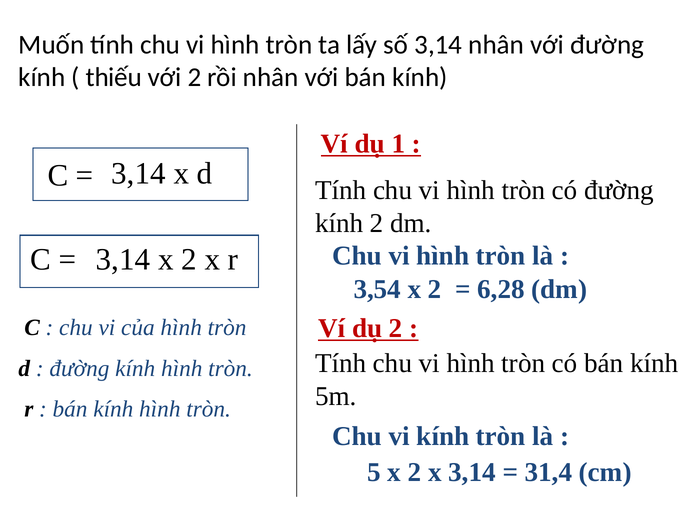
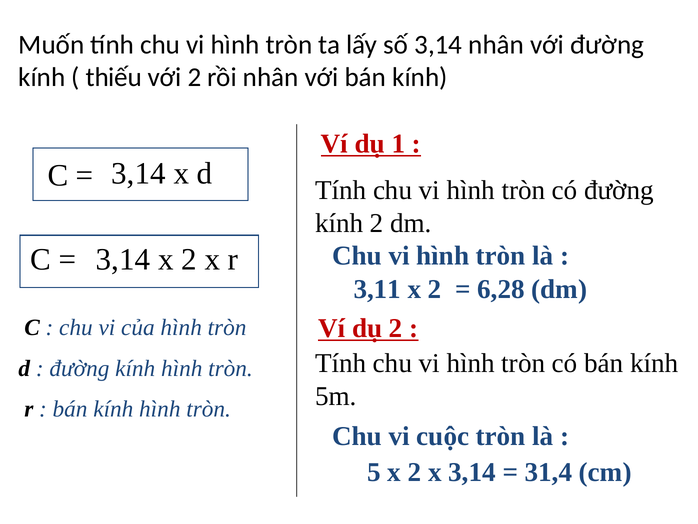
3,54: 3,54 -> 3,11 (377, 289)
vi kính: kính -> cuộc (443, 436)
